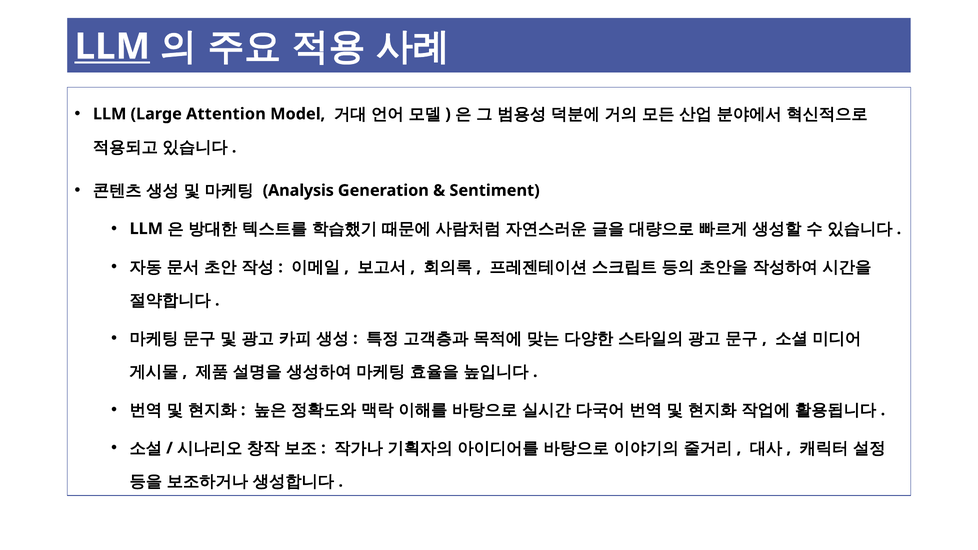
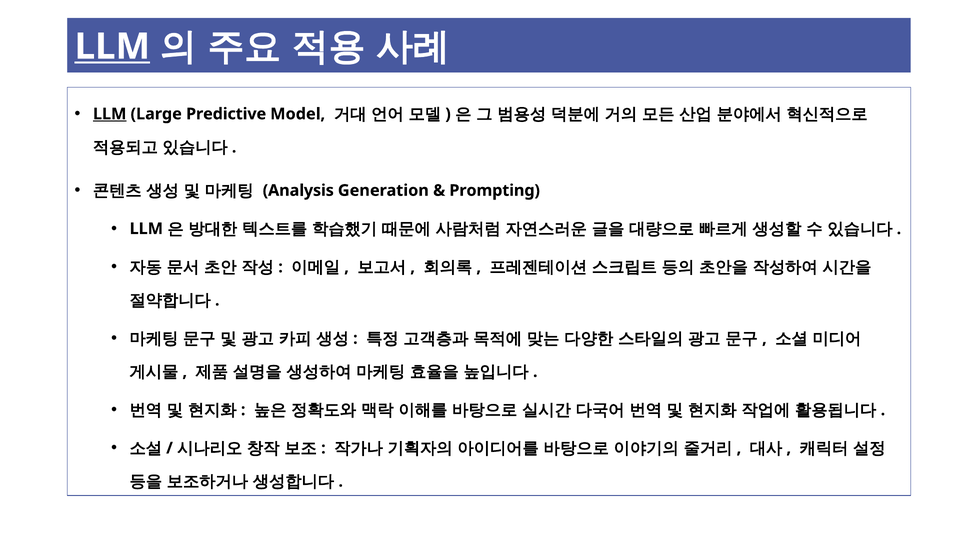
LLM underline: none -> present (110, 114)
Attention: Attention -> Predictive (226, 114)
Sentiment: Sentiment -> Prompting (495, 191)
